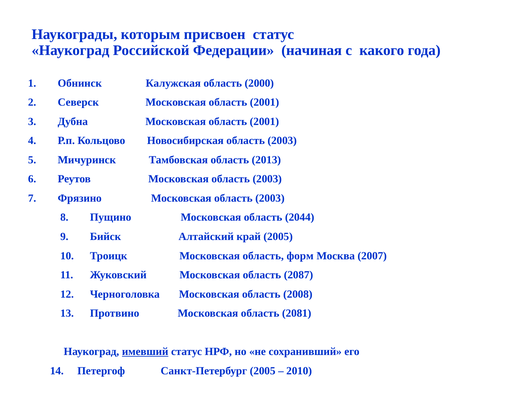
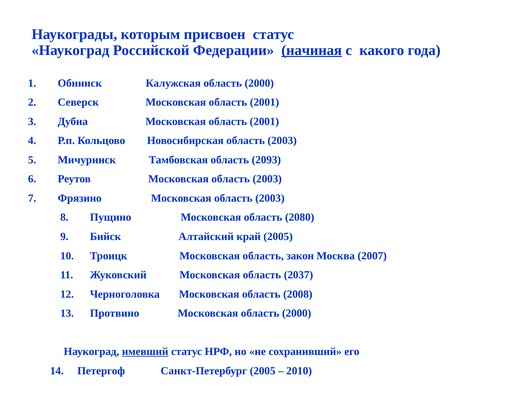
начиная underline: none -> present (312, 50)
2013: 2013 -> 2093 (266, 160)
2044: 2044 -> 2080 (300, 218)
форм: форм -> закон (300, 256)
2087: 2087 -> 2037 (298, 275)
Московская область 2081: 2081 -> 2000 (297, 313)
